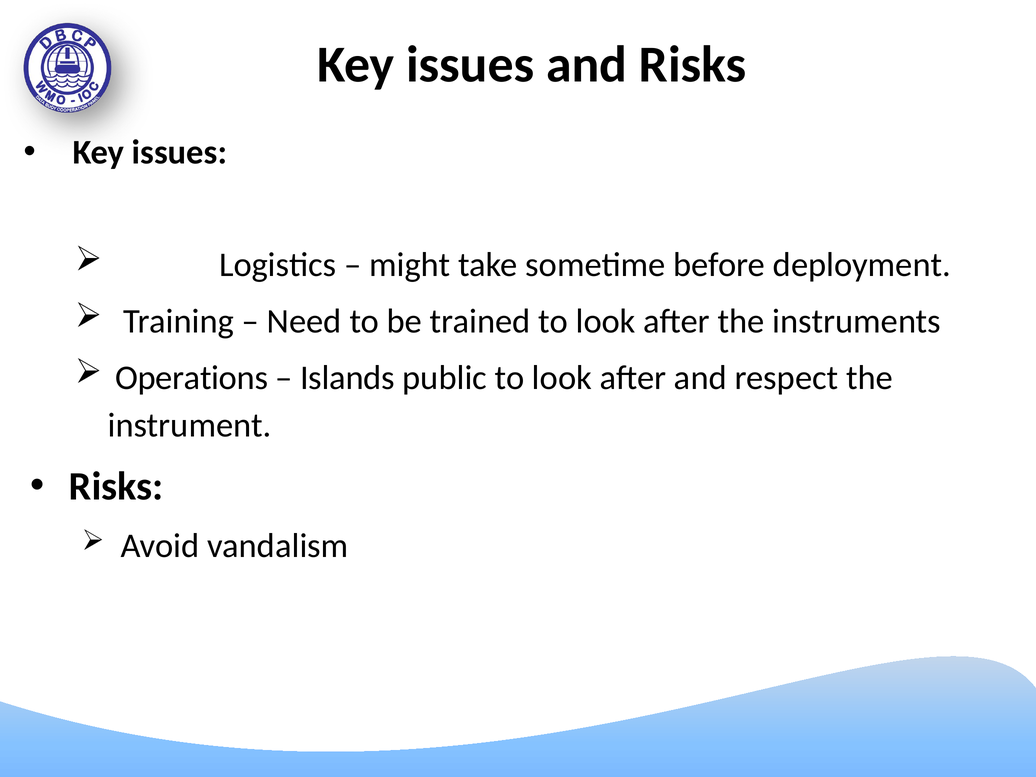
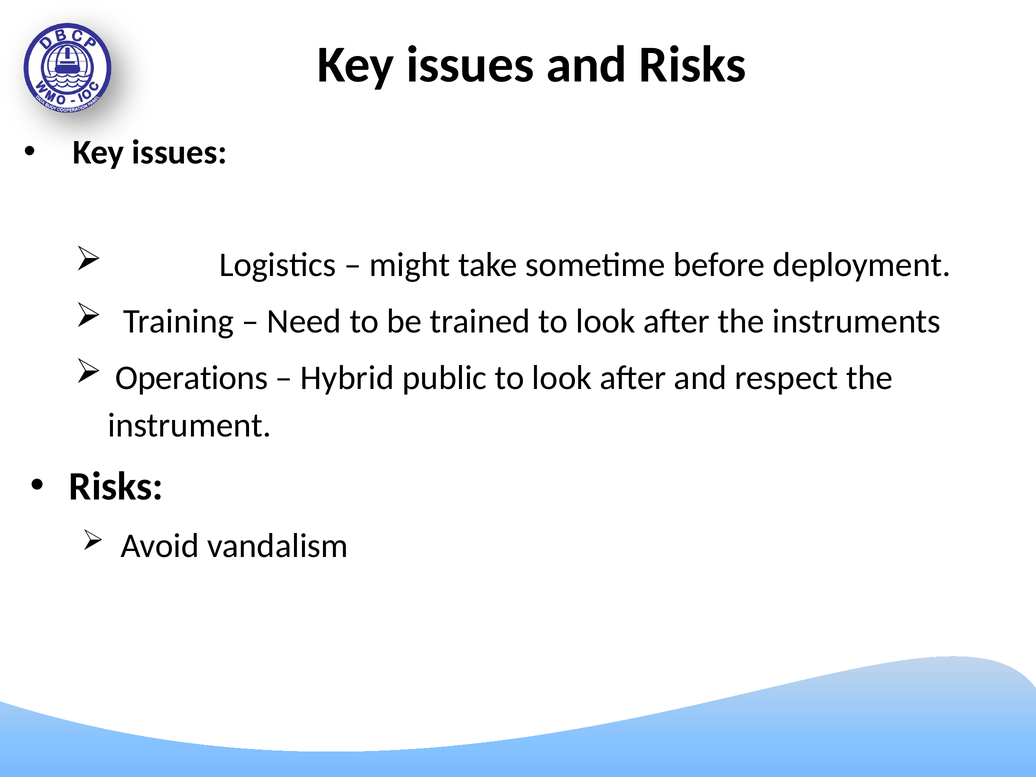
Islands: Islands -> Hybrid (347, 378)
